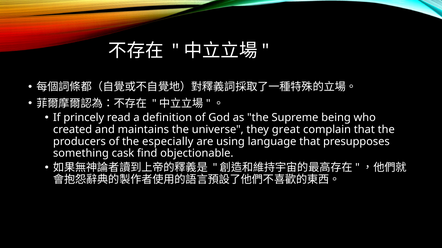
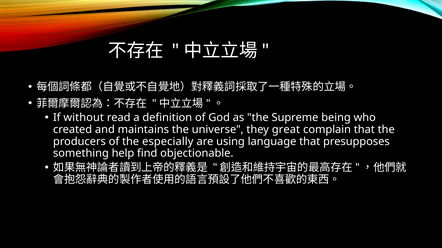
princely: princely -> without (84, 118)
cask: cask -> help (123, 154)
